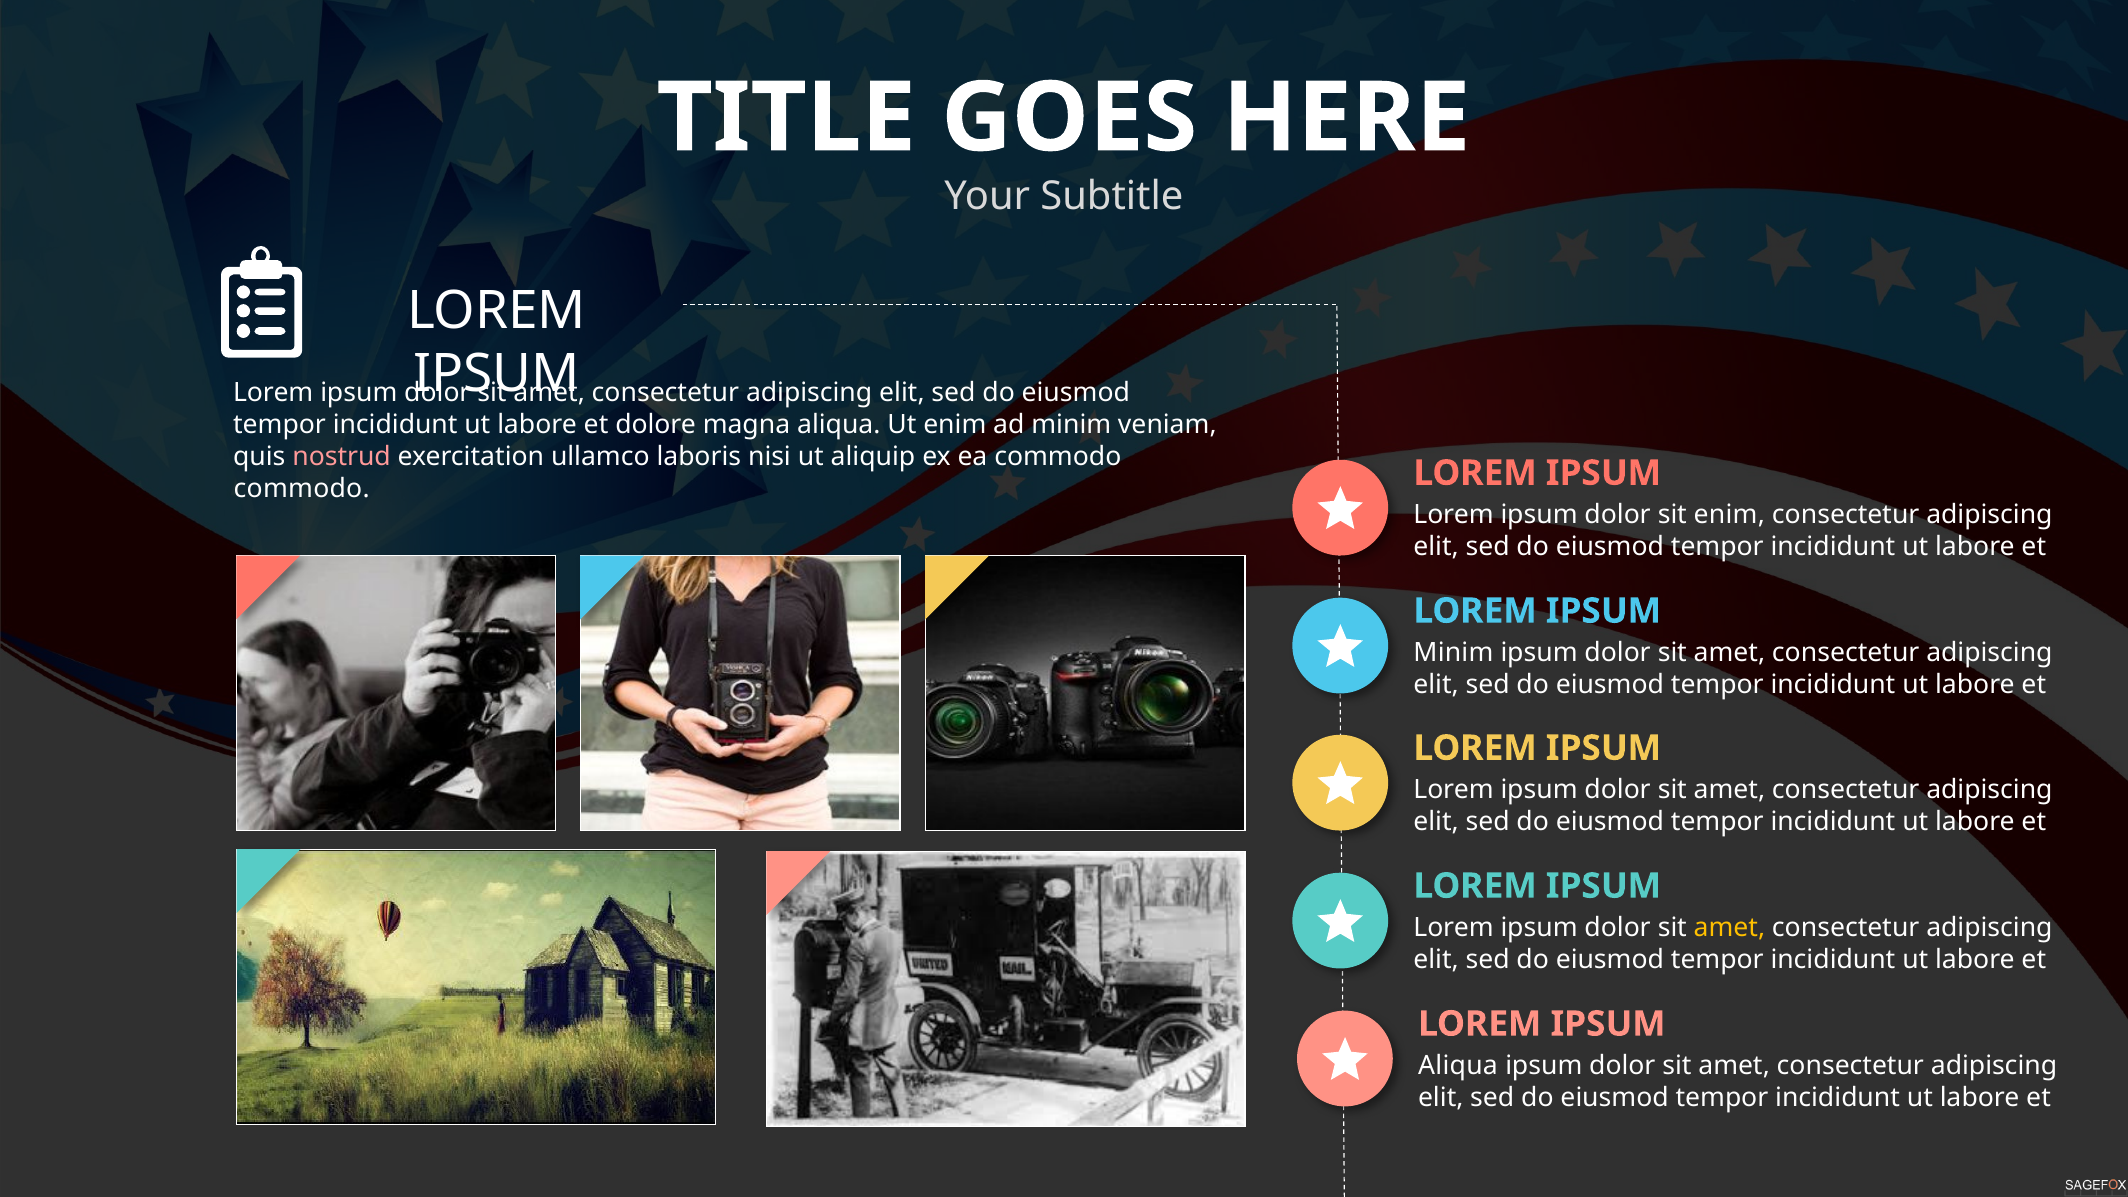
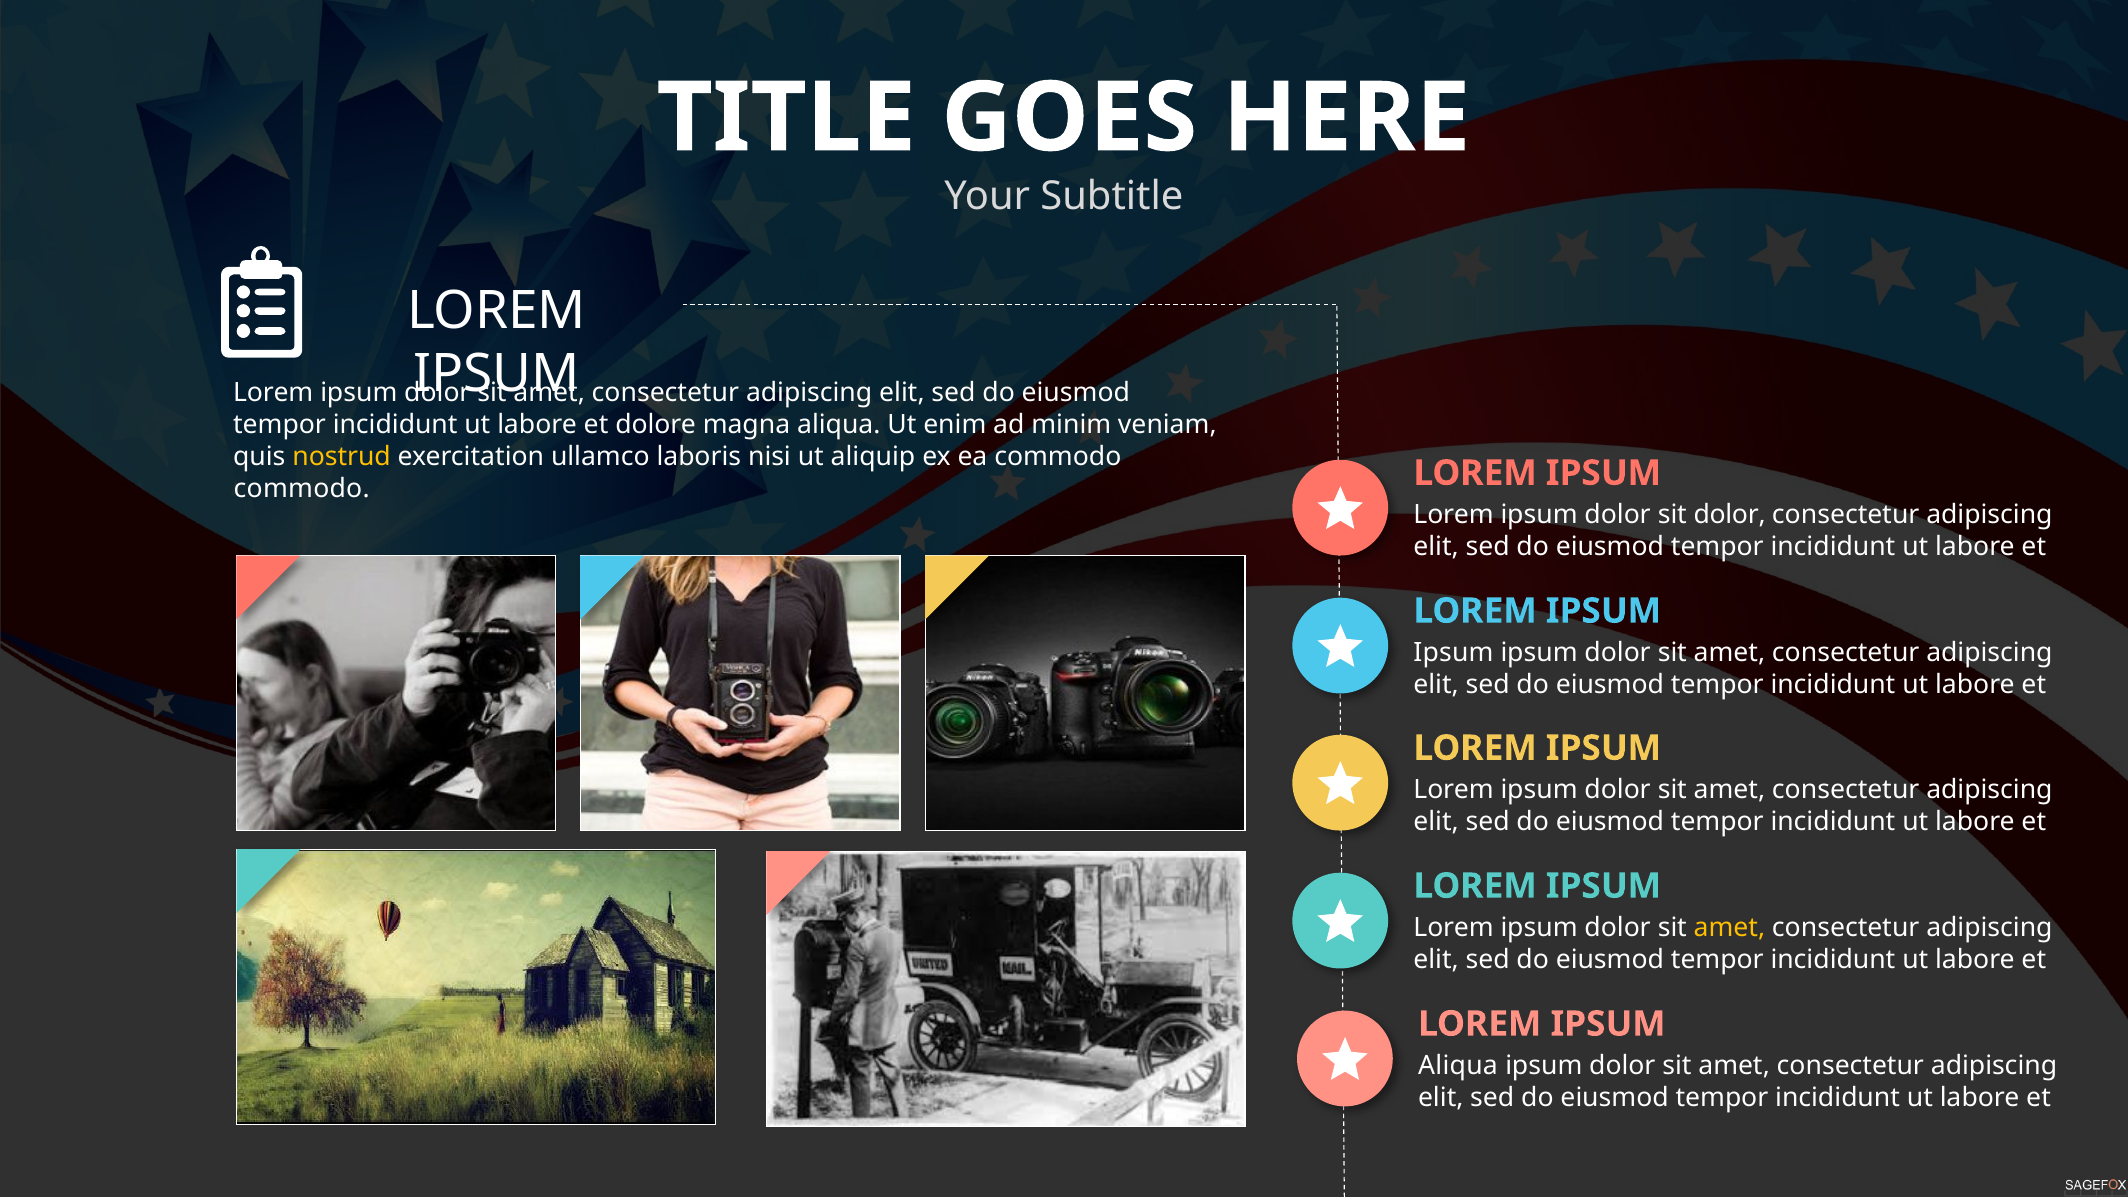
nostrud colour: pink -> yellow (342, 456)
sit enim: enim -> dolor (1730, 515)
Minim: Minim -> Ipsum (1453, 653)
